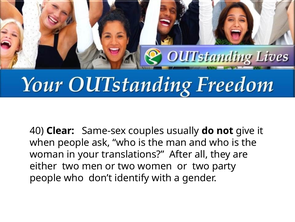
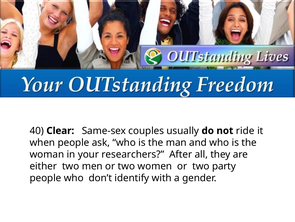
give: give -> ride (245, 130)
translations: translations -> researchers (133, 154)
